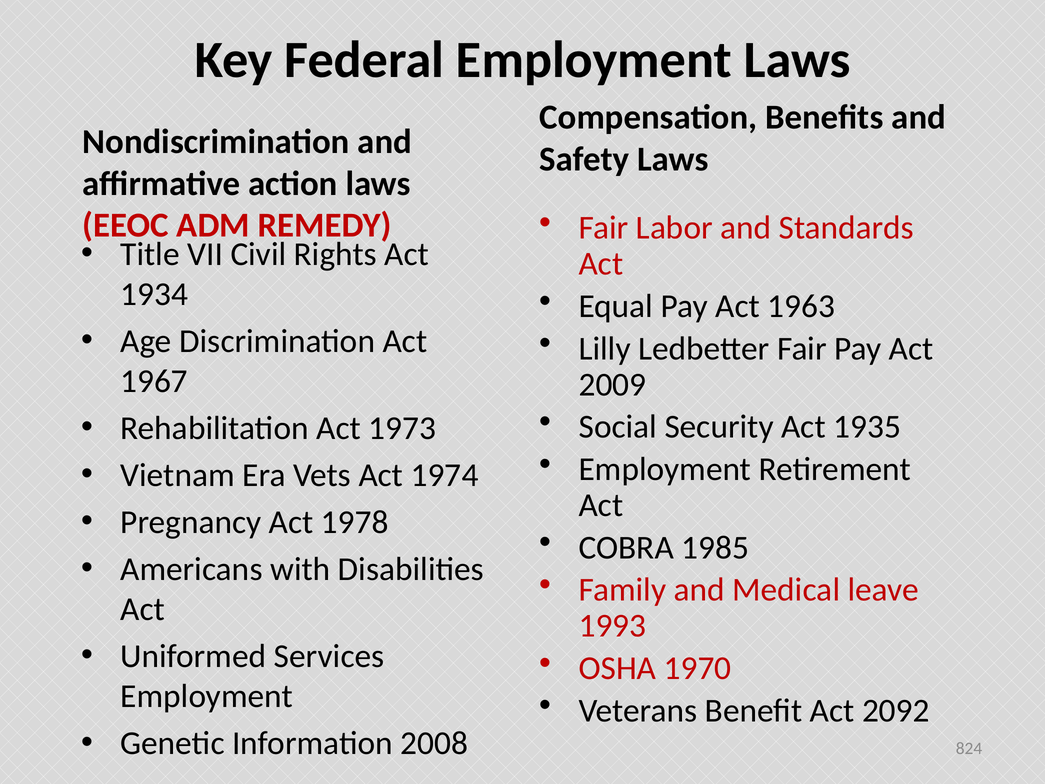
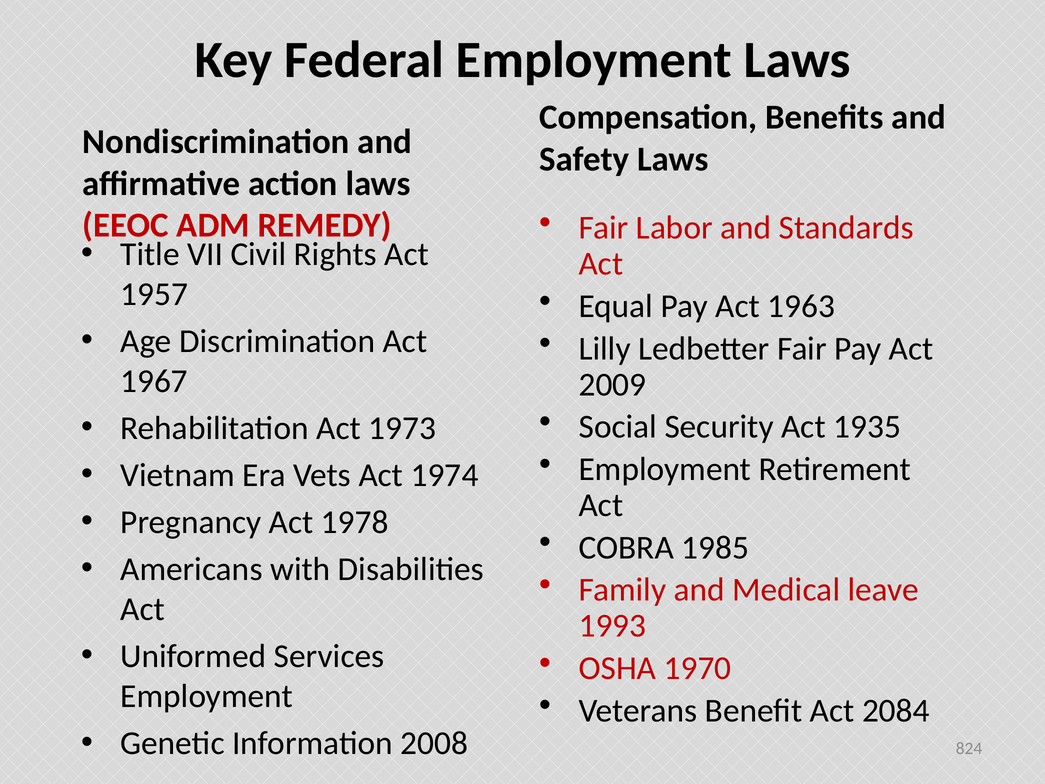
1934: 1934 -> 1957 (154, 294)
2092: 2092 -> 2084 (896, 710)
